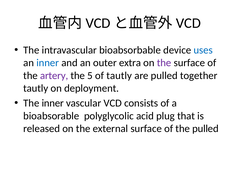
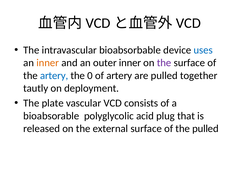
inner colour: blue -> orange (48, 63)
outer extra: extra -> inner (130, 63)
artery colour: purple -> blue (54, 76)
5: 5 -> 0 (90, 76)
of tautly: tautly -> artery (119, 76)
The inner: inner -> plate (53, 103)
